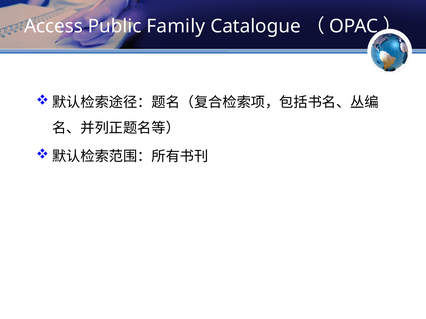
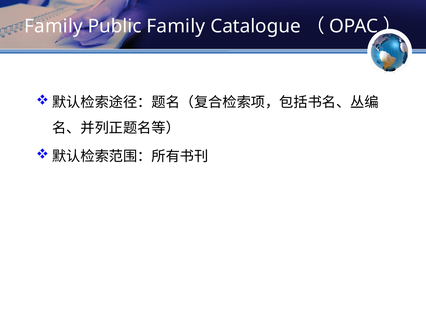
Access: Access -> Family (54, 26)
